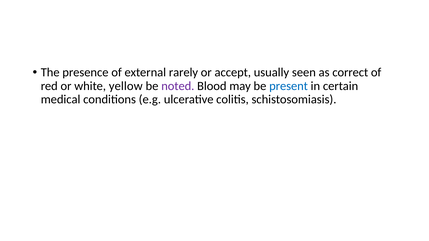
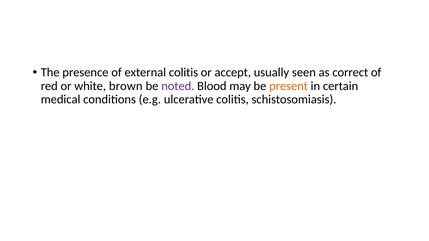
external rarely: rarely -> colitis (183, 73)
yellow: yellow -> brown (126, 86)
present colour: blue -> orange (289, 86)
